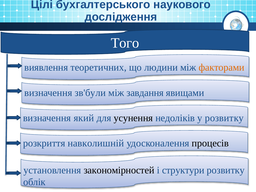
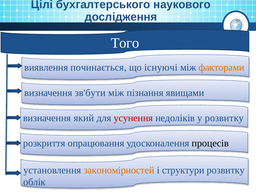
теоретичних: теоретичних -> починається (99, 67)
людини: людини -> існуючі (161, 67)
зв'були: зв'були -> зв'бути (90, 93)
завдання: завдання -> пізнання (145, 93)
усунення colour: black -> red (133, 118)
навколишній: навколишній -> опрацювання (96, 143)
закономірностей colour: black -> orange (119, 170)
